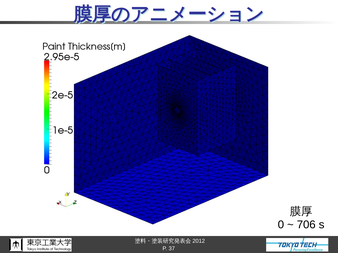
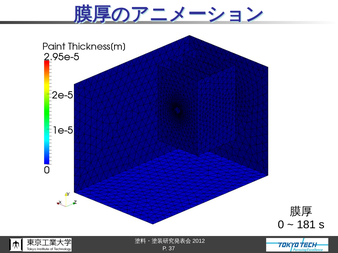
706: 706 -> 181 (306, 225)
